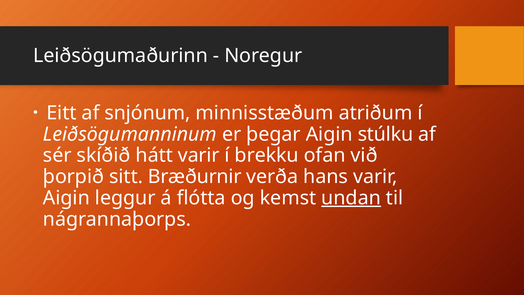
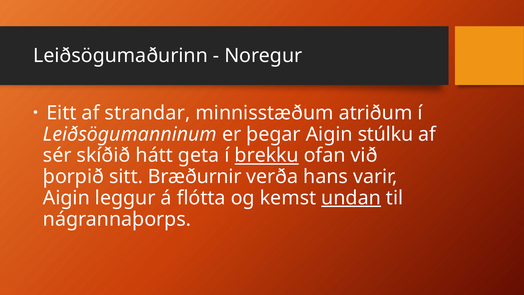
snjónum: snjónum -> strandar (147, 113)
hátt varir: varir -> geta (199, 155)
brekku underline: none -> present (267, 155)
